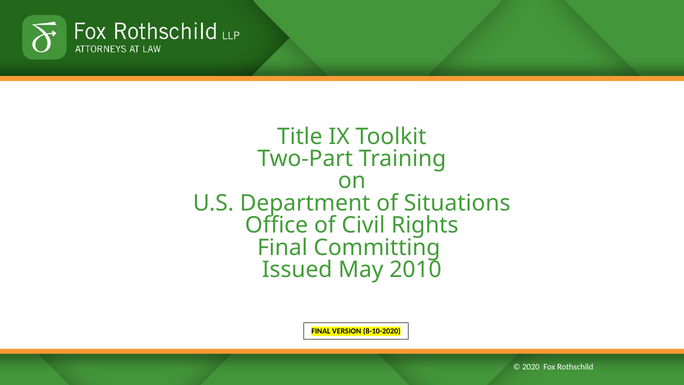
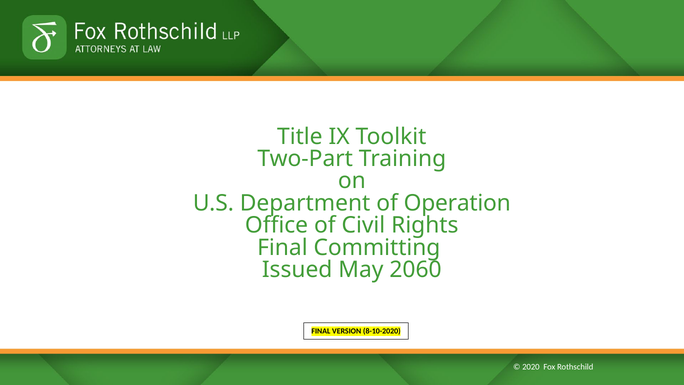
Situations: Situations -> Operation (457, 203)
2010: 2010 -> 2060 (416, 270)
